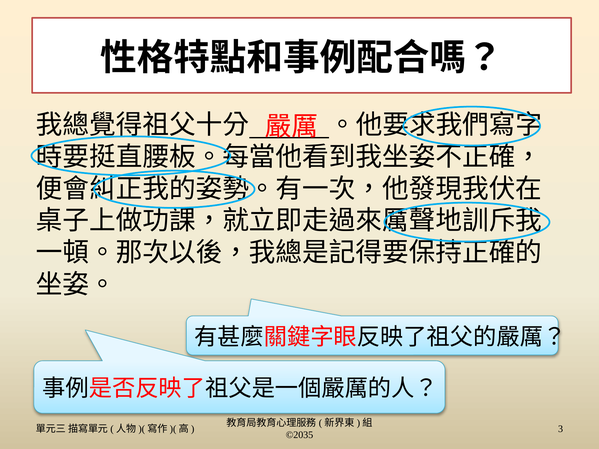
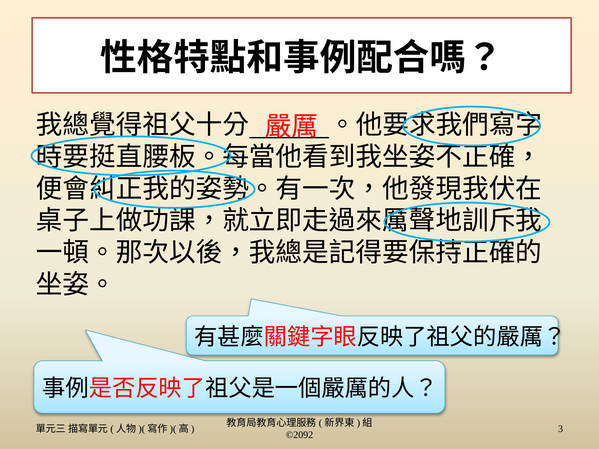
©2035: ©2035 -> ©2092 (299, 435)
